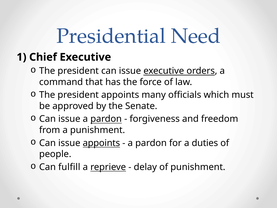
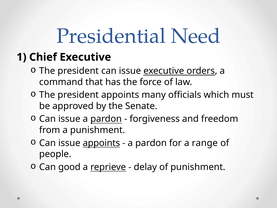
duties: duties -> range (205, 143)
fulfill: fulfill -> good (69, 167)
